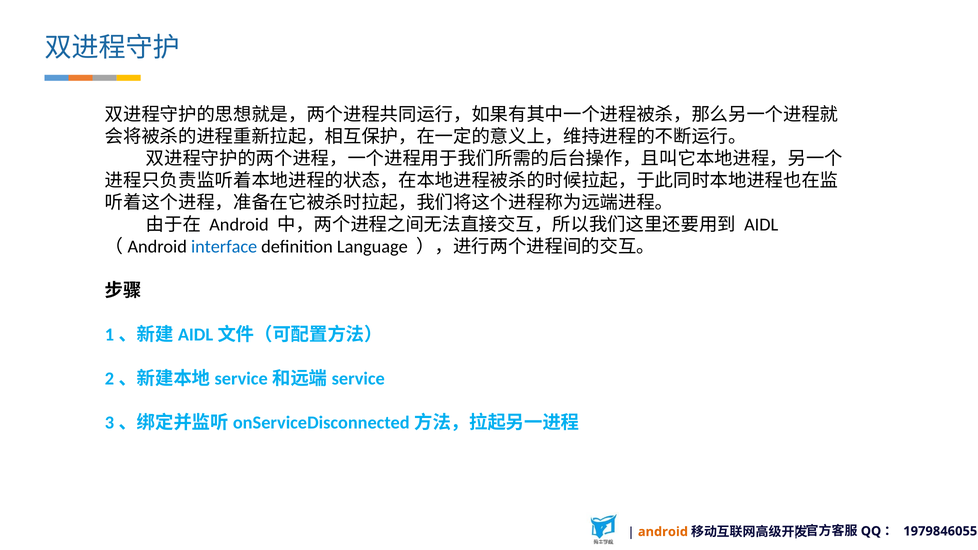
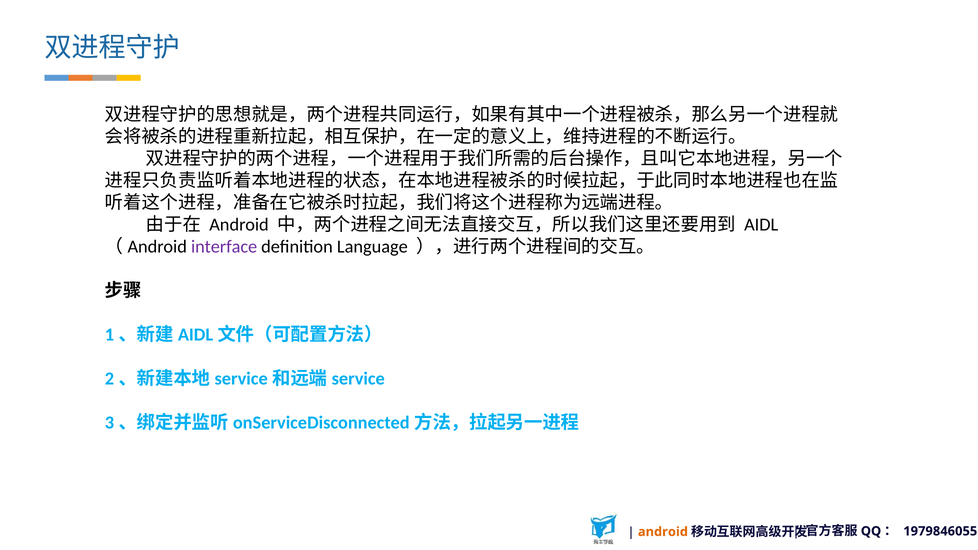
interface colour: blue -> purple (224, 247)
